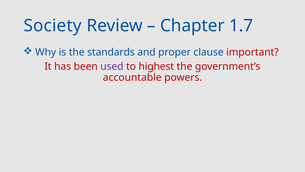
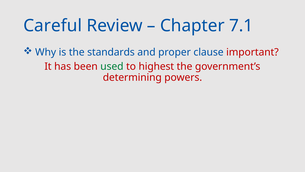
Society: Society -> Careful (53, 26)
1.7: 1.7 -> 7.1 (241, 26)
used colour: purple -> green (112, 66)
accountable: accountable -> determining (132, 77)
